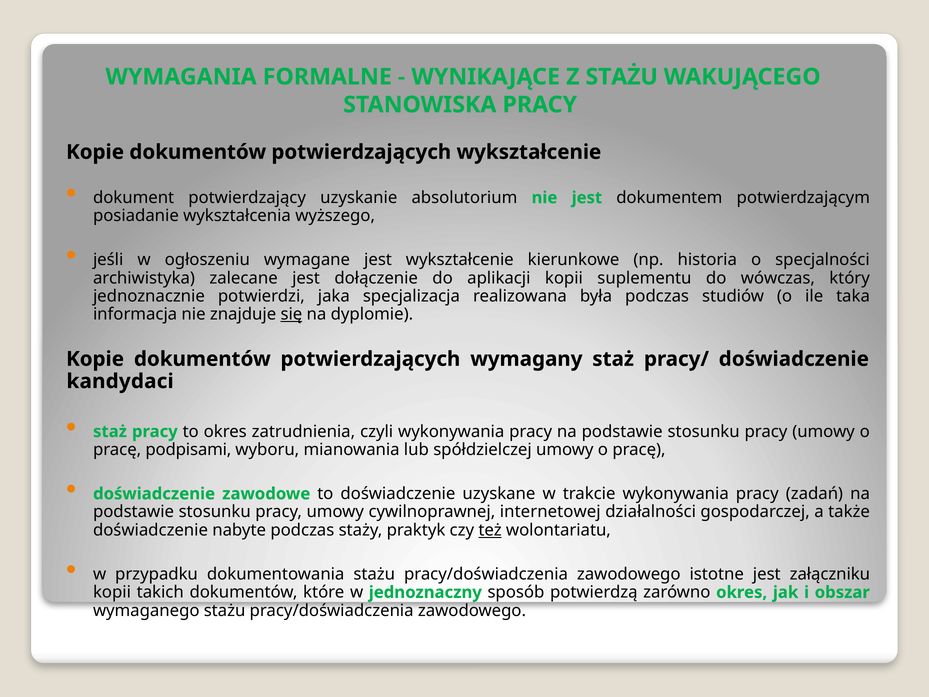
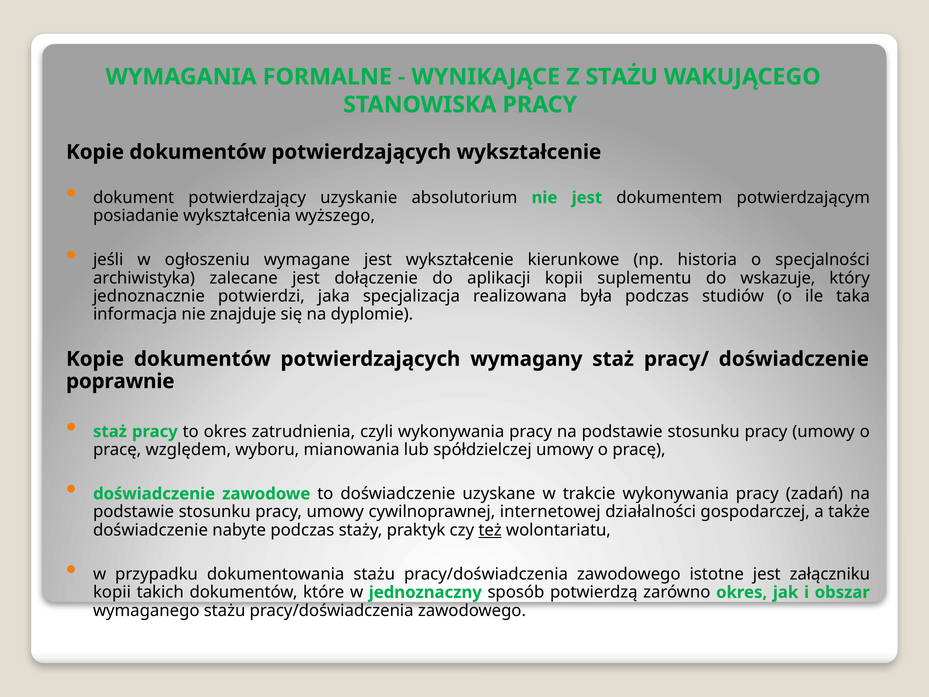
wówczas: wówczas -> wskazuje (778, 278)
się underline: present -> none (291, 314)
kandydaci: kandydaci -> poprawnie (120, 381)
podpisami: podpisami -> względem (188, 450)
